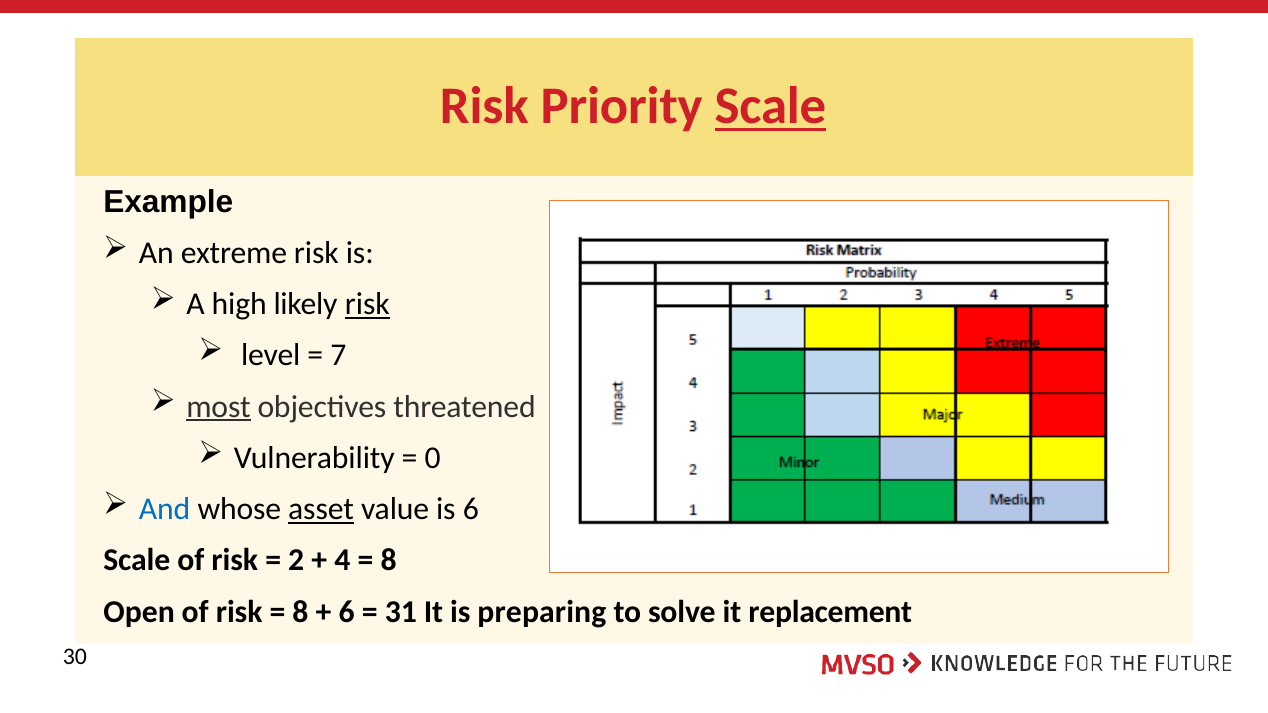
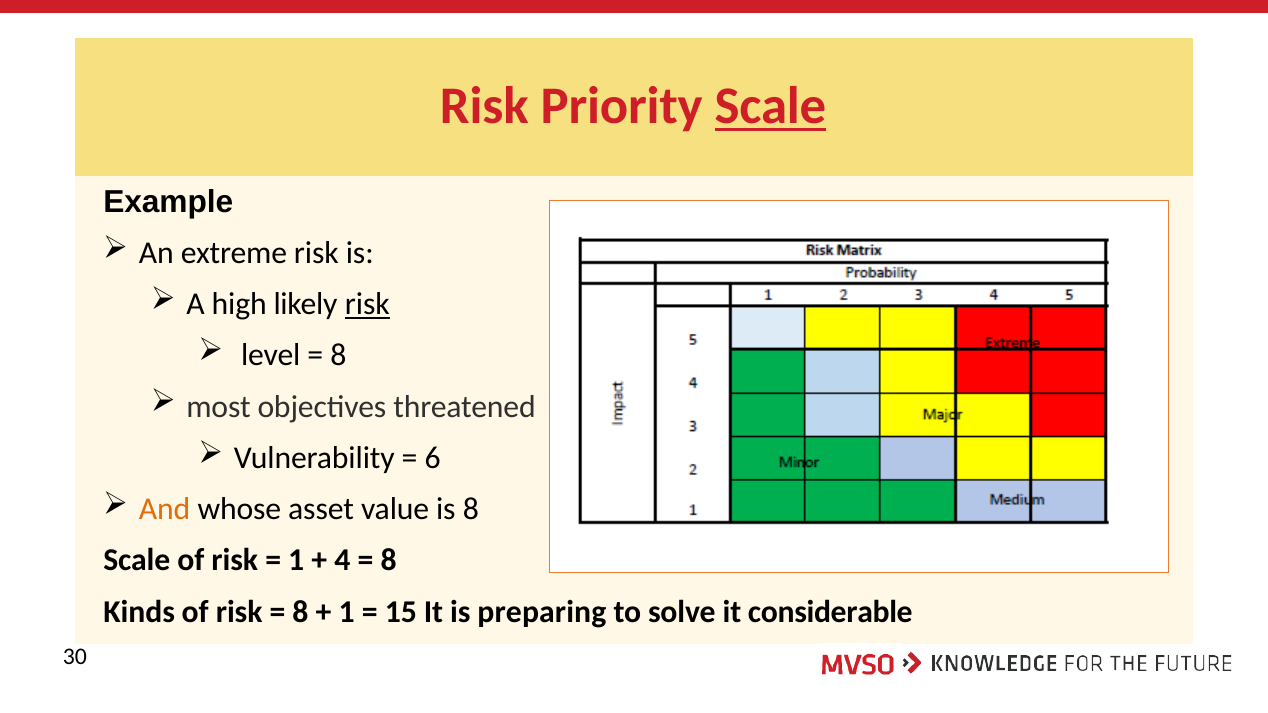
7: 7 -> 8 (338, 356)
most underline: present -> none (219, 407)
0: 0 -> 6 (433, 458)
And colour: blue -> orange (165, 509)
asset underline: present -> none (321, 509)
is 6: 6 -> 8 (471, 509)
2: 2 -> 1 (296, 561)
Open: Open -> Kinds (139, 612)
6: 6 -> 1 (347, 612)
31: 31 -> 15 (401, 612)
replacement: replacement -> considerable (830, 612)
